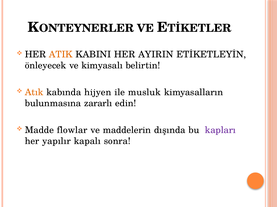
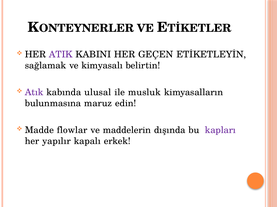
ATIK colour: orange -> purple (61, 55)
AYIRIN: AYIRIN -> GEÇEN (156, 55)
önleyecek: önleyecek -> sağlamak (46, 66)
Atık colour: orange -> purple (34, 93)
hijyen: hijyen -> ulusal (98, 93)
zararlı: zararlı -> maruz (98, 104)
sonra: sonra -> erkek (117, 142)
